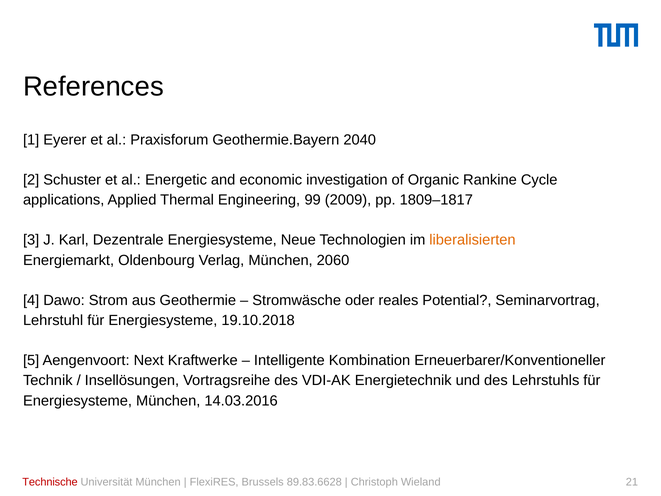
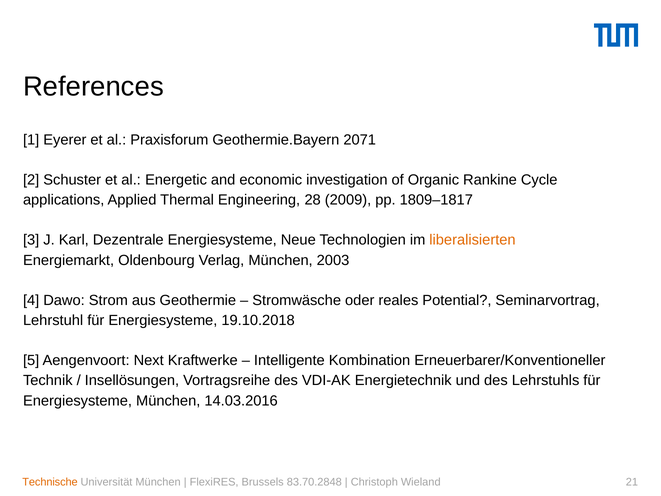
2040: 2040 -> 2071 (360, 140)
99: 99 -> 28 (313, 200)
2060: 2060 -> 2003 (333, 260)
Technische colour: red -> orange (50, 482)
89.83.6628: 89.83.6628 -> 83.70.2848 (314, 482)
